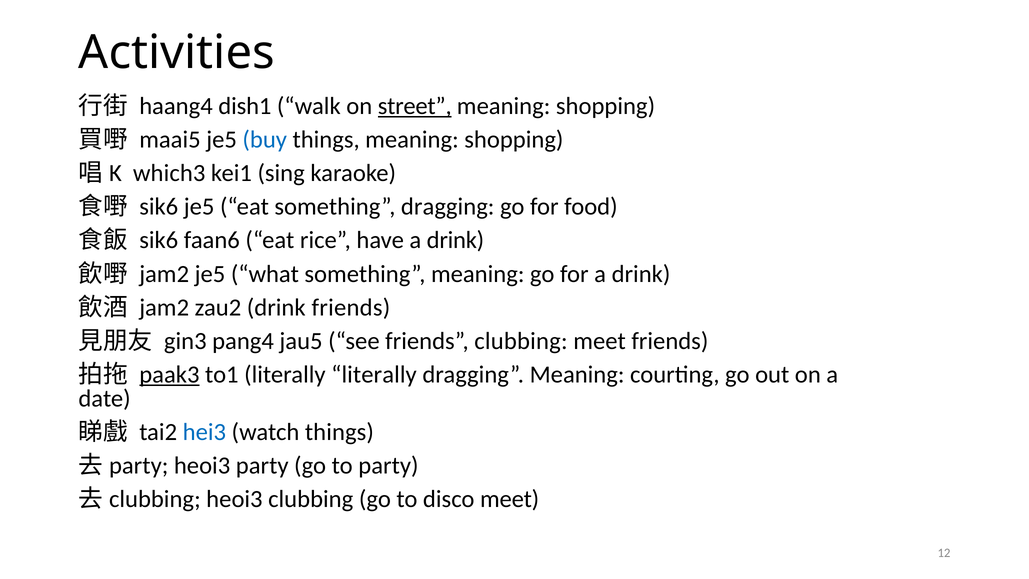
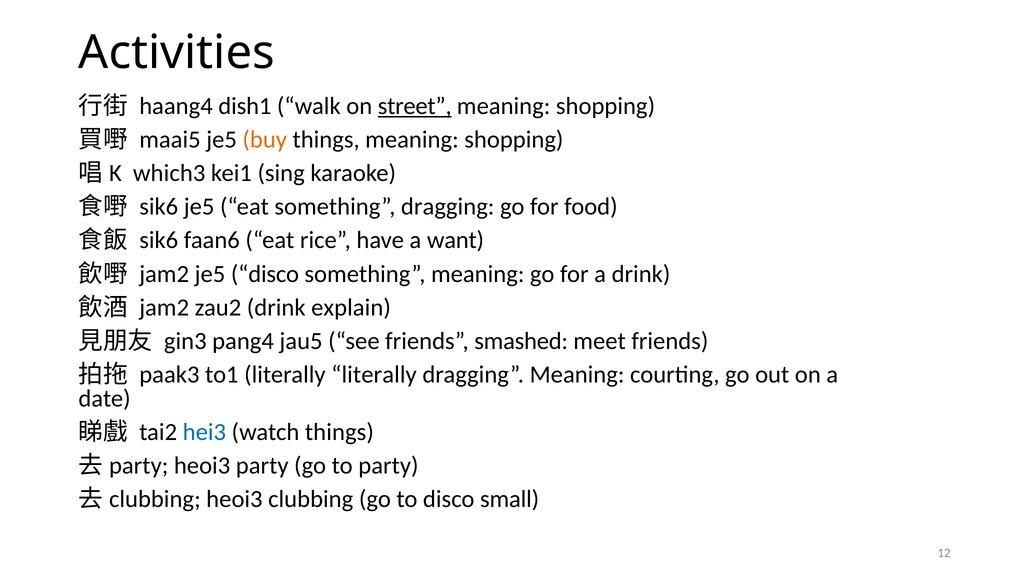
buy colour: blue -> orange (265, 140)
have a drink: drink -> want (455, 240)
je5 what: what -> disco (265, 274)
drink friends: friends -> explain (351, 307)
friends clubbing: clubbing -> smashed (521, 341)
paak3 underline: present -> none (169, 375)
disco meet: meet -> small (510, 499)
